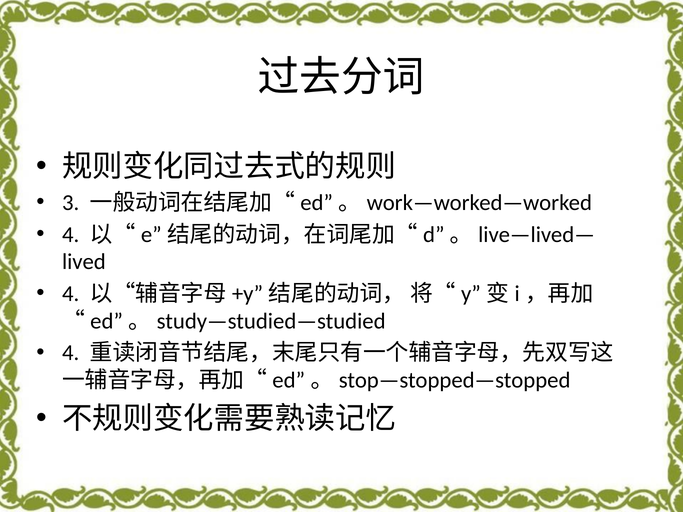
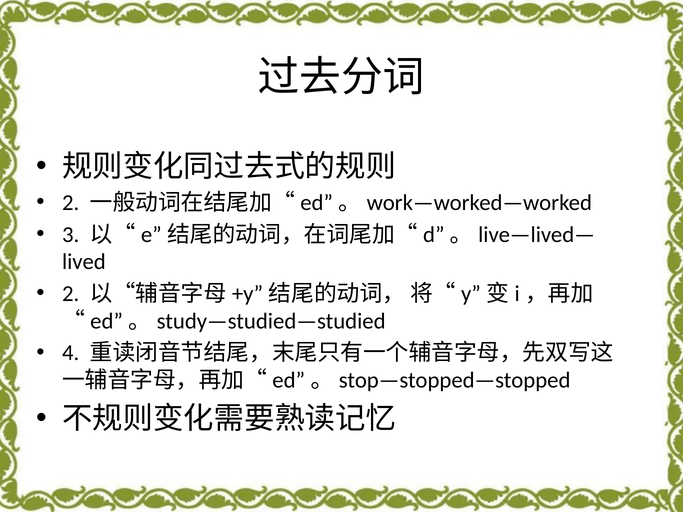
3: 3 -> 2 (71, 203)
4: 4 -> 3 (71, 235)
4: 4 -> 2 (71, 294)
